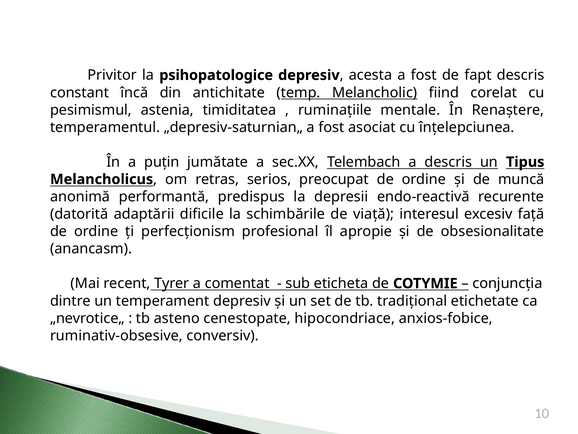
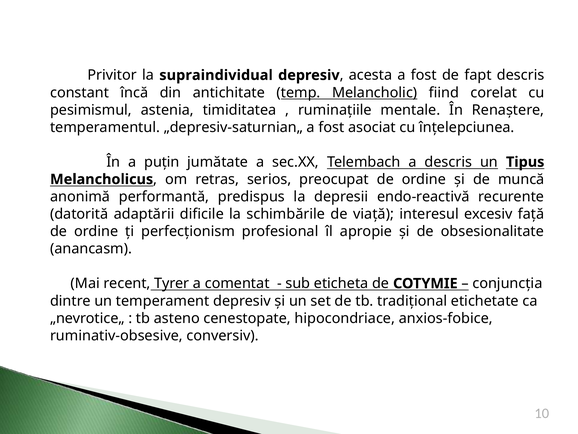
psihopatologice: psihopatologice -> supraindividual (216, 75)
